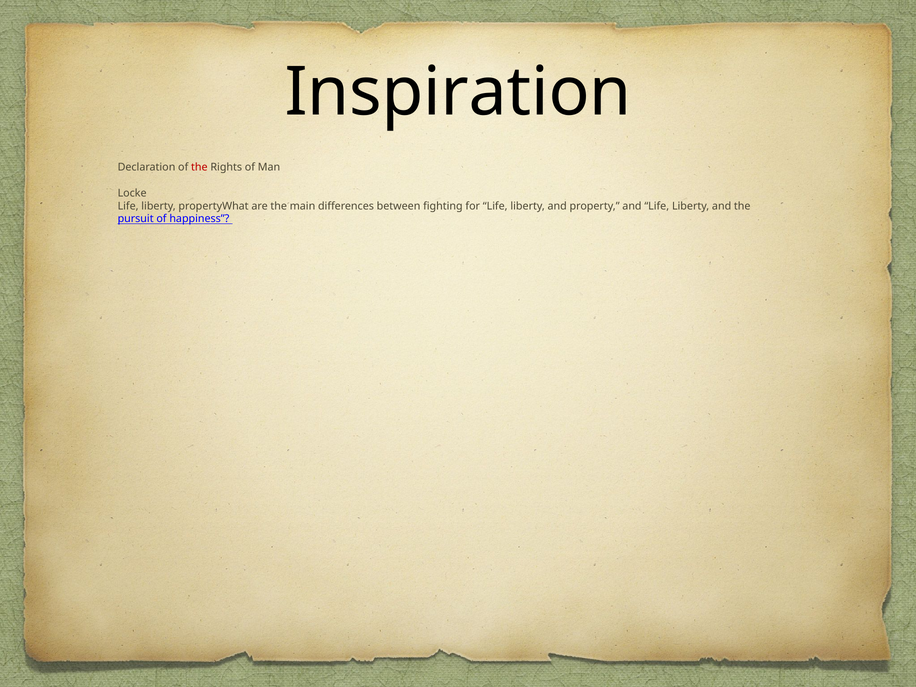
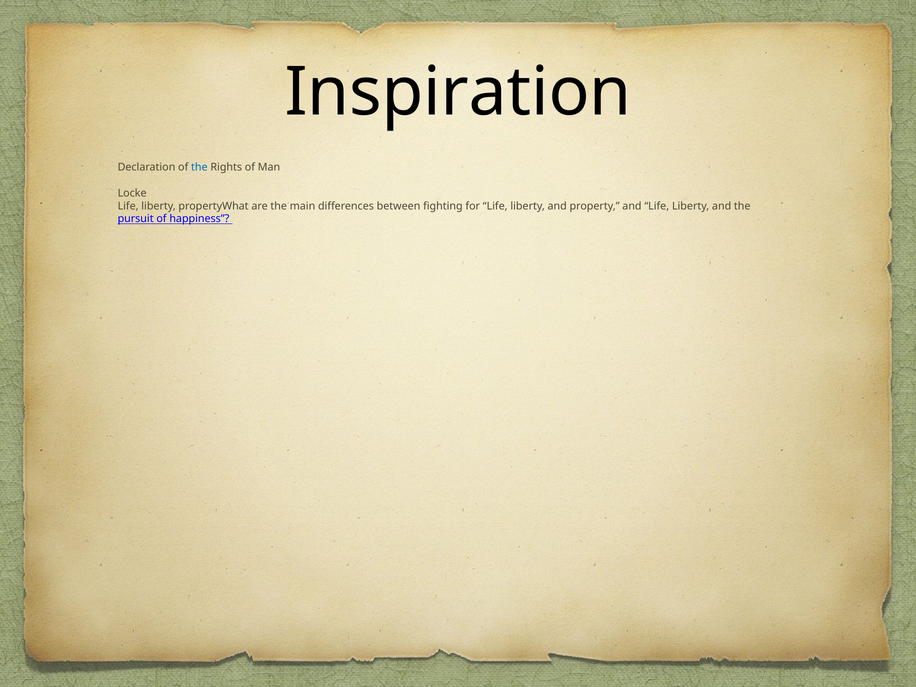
the colour: red -> blue (199, 167)
